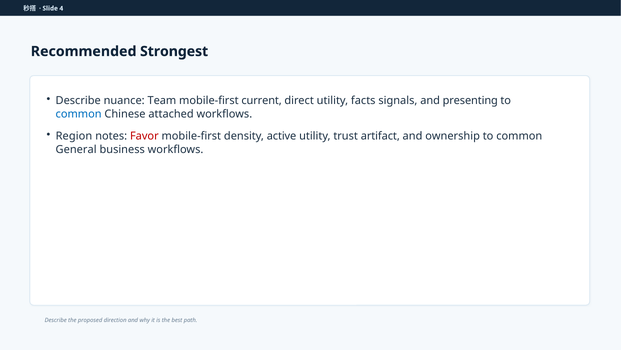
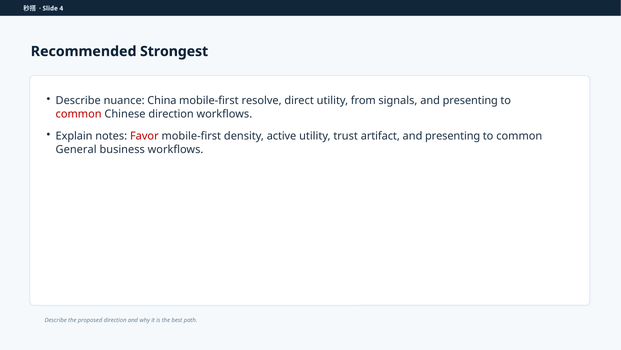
Team: Team -> China (162, 101)
current: current -> resolve (262, 101)
facts: facts -> from (363, 101)
common colour: blue -> red (79, 114)
Chinese attached: attached -> direction (171, 114)
Region: Region -> Explain (74, 136)
ownership: ownership -> presenting (453, 136)
